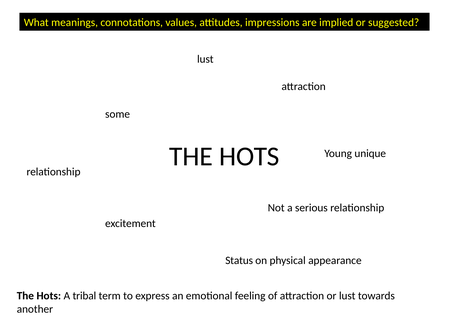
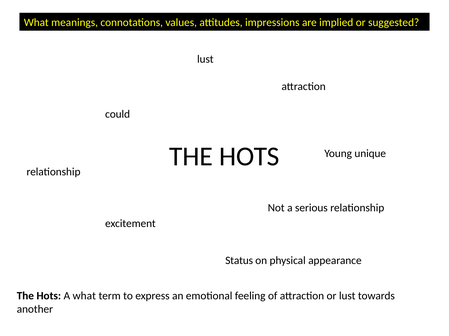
some: some -> could (118, 114)
A tribal: tribal -> what (84, 296)
